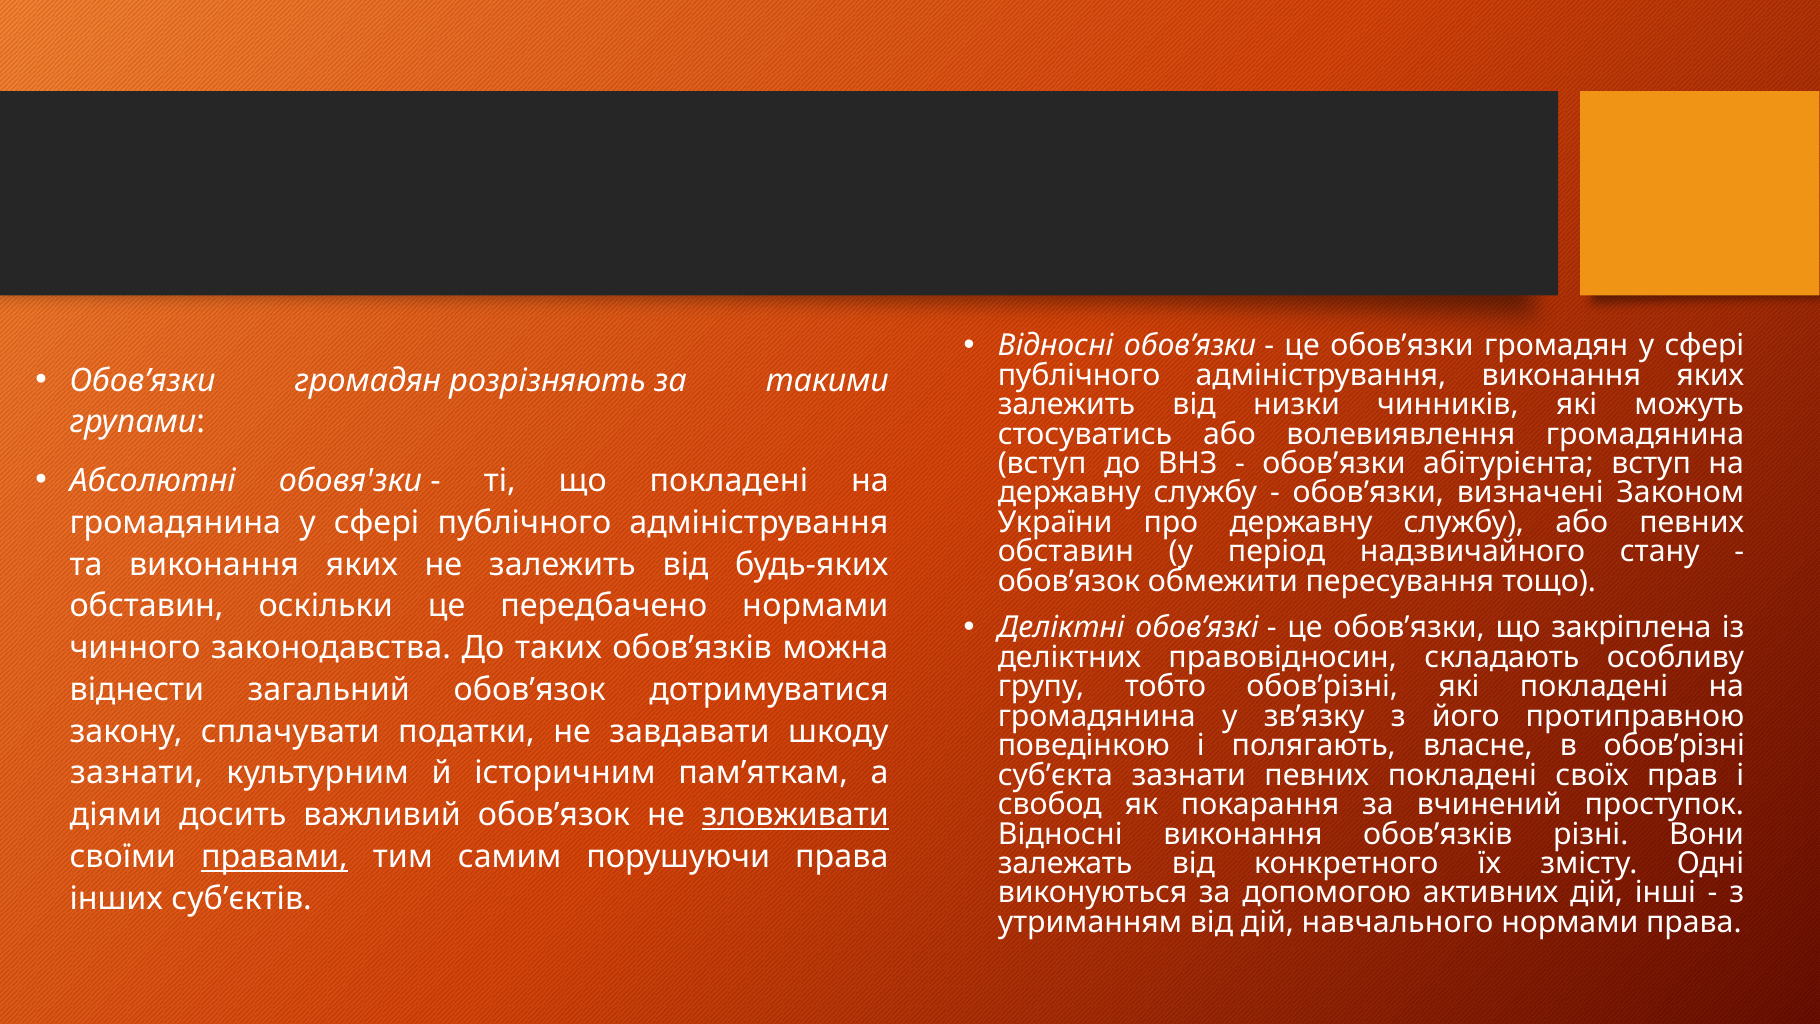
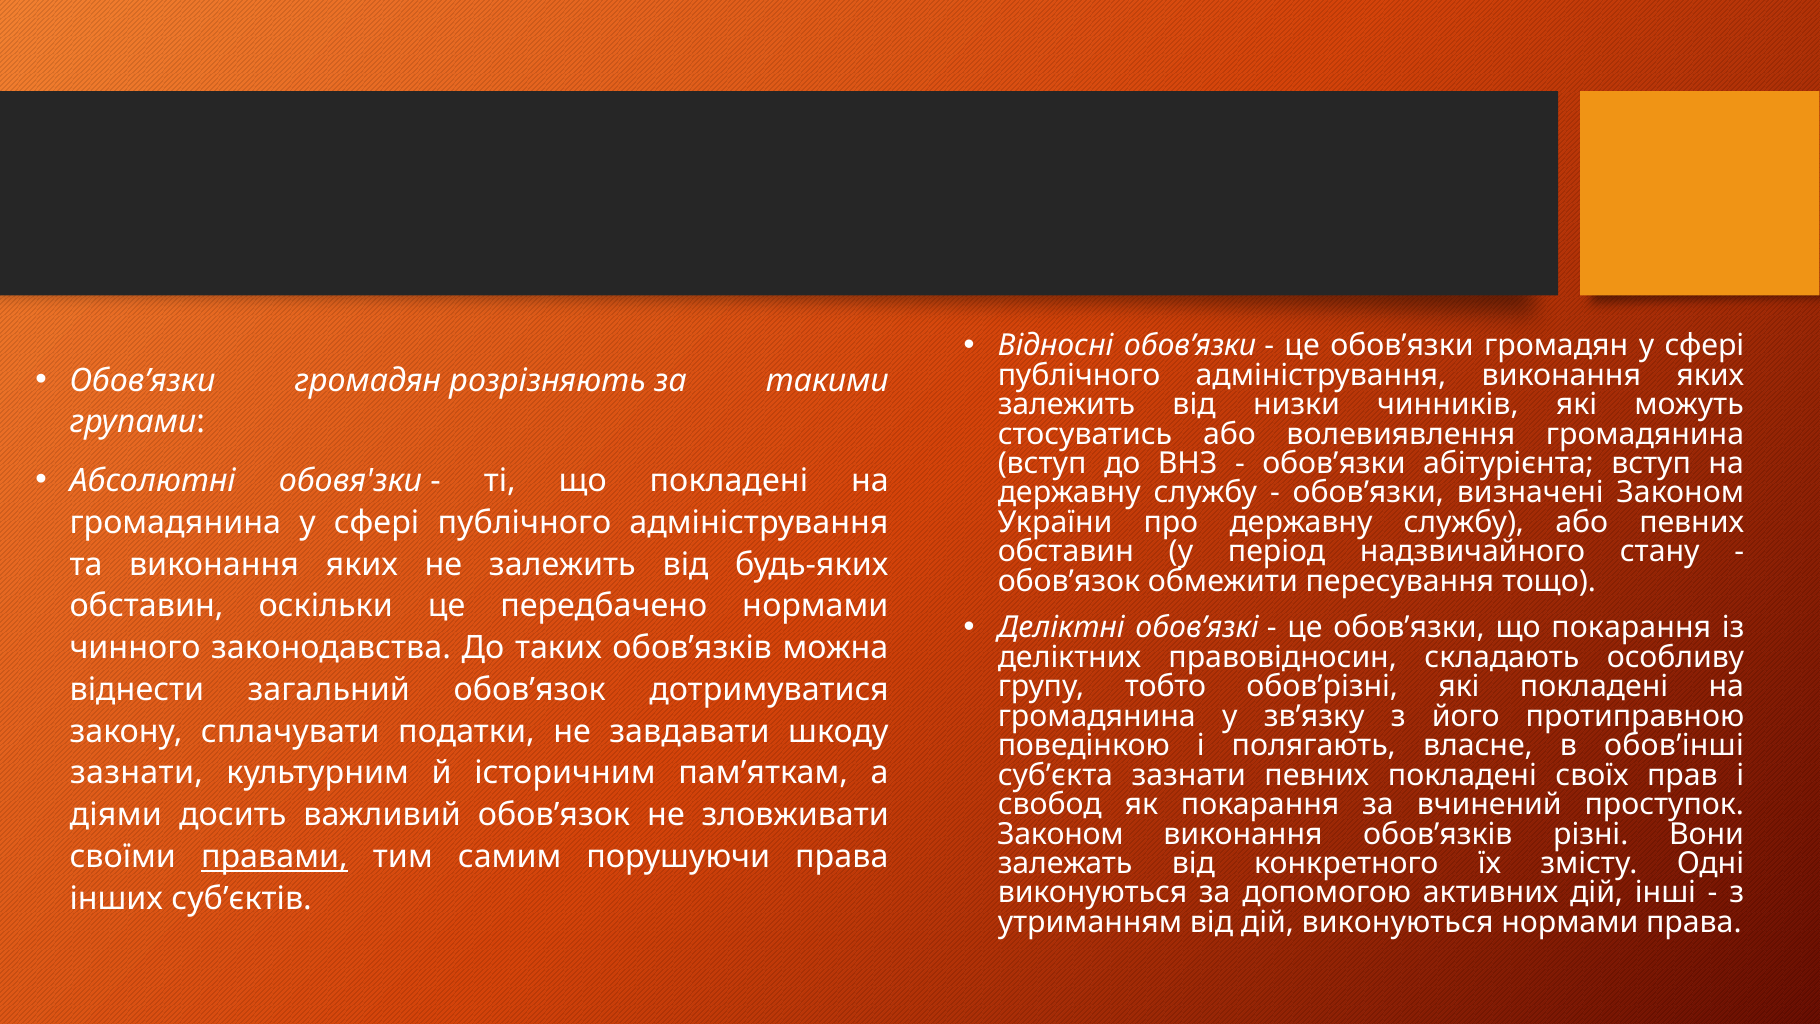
що закріплена: закріплена -> покарання (1631, 628)
в обов’різні: обов’різні -> обов’інші (1674, 745)
зловживати underline: present -> none (795, 815)
Відносні: Відносні -> Законом (1060, 834)
дій навчального: навчального -> виконуються (1398, 922)
